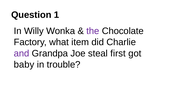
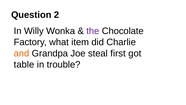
1: 1 -> 2 (57, 15)
and colour: purple -> orange (22, 53)
baby: baby -> table (24, 64)
